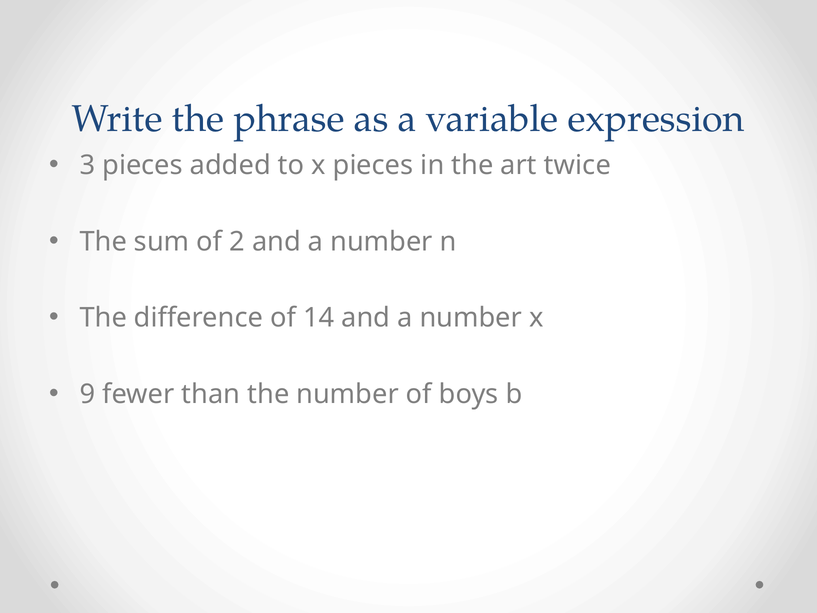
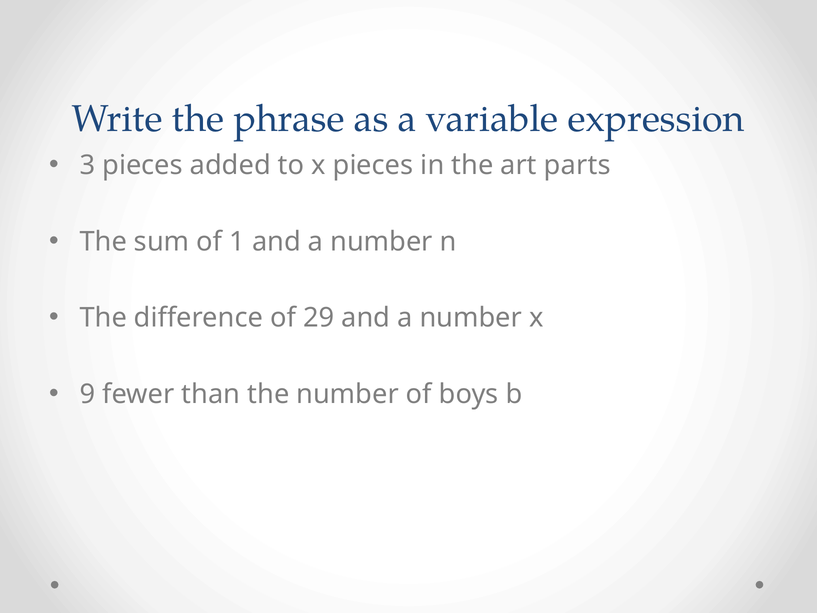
twice: twice -> parts (577, 165)
2: 2 -> 1 (237, 242)
14: 14 -> 29 (319, 318)
